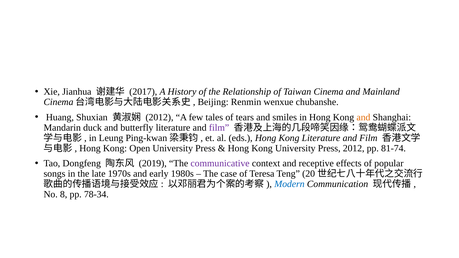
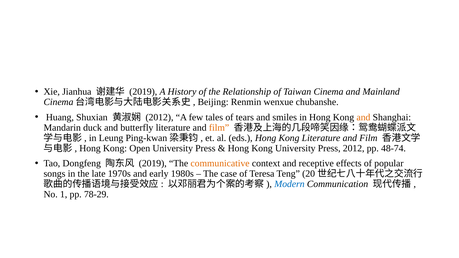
2017: 2017 -> 2019 (143, 92)
film colour: purple -> orange (219, 128)
81-74: 81-74 -> 48-74 (394, 148)
communicative colour: purple -> orange (220, 163)
8: 8 -> 1 (64, 194)
78-34: 78-34 -> 78-29 (96, 194)
